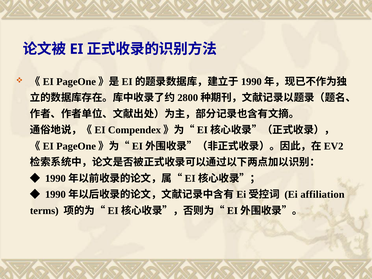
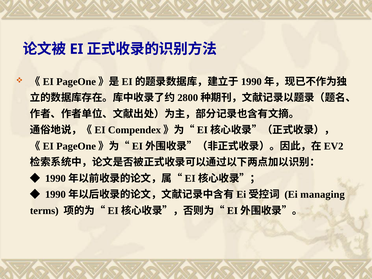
affiliation: affiliation -> managing (322, 195)
